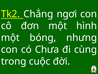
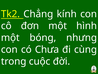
ngơi: ngơi -> kính (67, 14)
